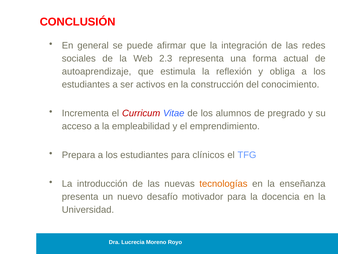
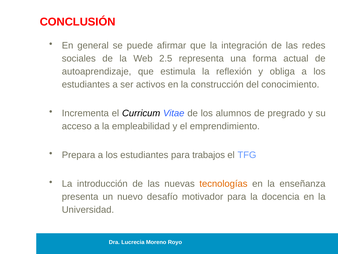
2.3: 2.3 -> 2.5 (166, 58)
Curricum colour: red -> black (141, 113)
clínicos: clínicos -> trabajos (209, 155)
